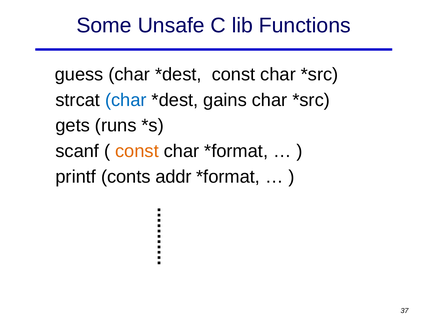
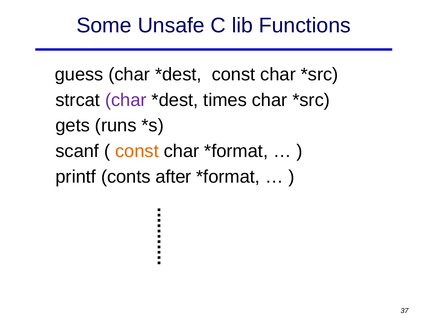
char colour: blue -> purple (126, 100)
gains: gains -> times (225, 100)
addr: addr -> after (174, 177)
